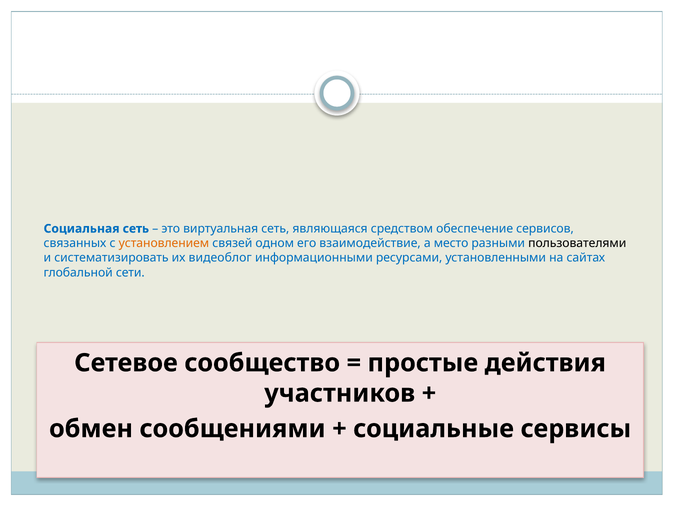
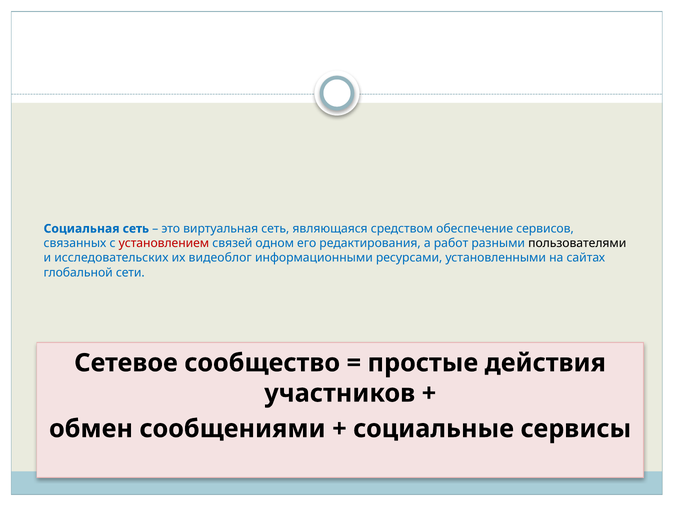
установлением colour: orange -> red (164, 243)
взаимодействие: взаимодействие -> редактирования (370, 243)
место: место -> работ (451, 243)
систематизировать: систематизировать -> исследовательских (111, 258)
